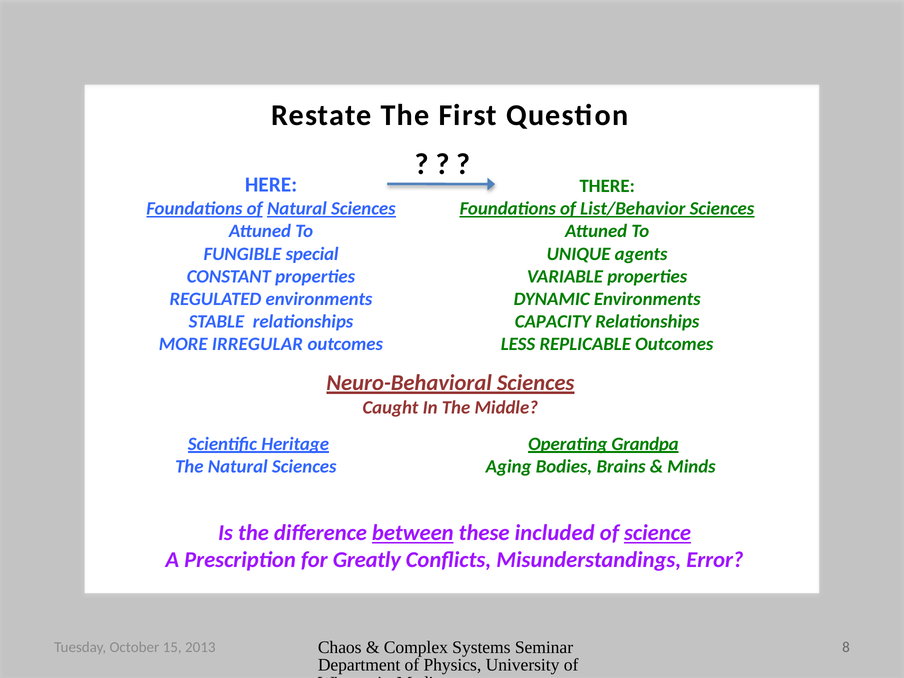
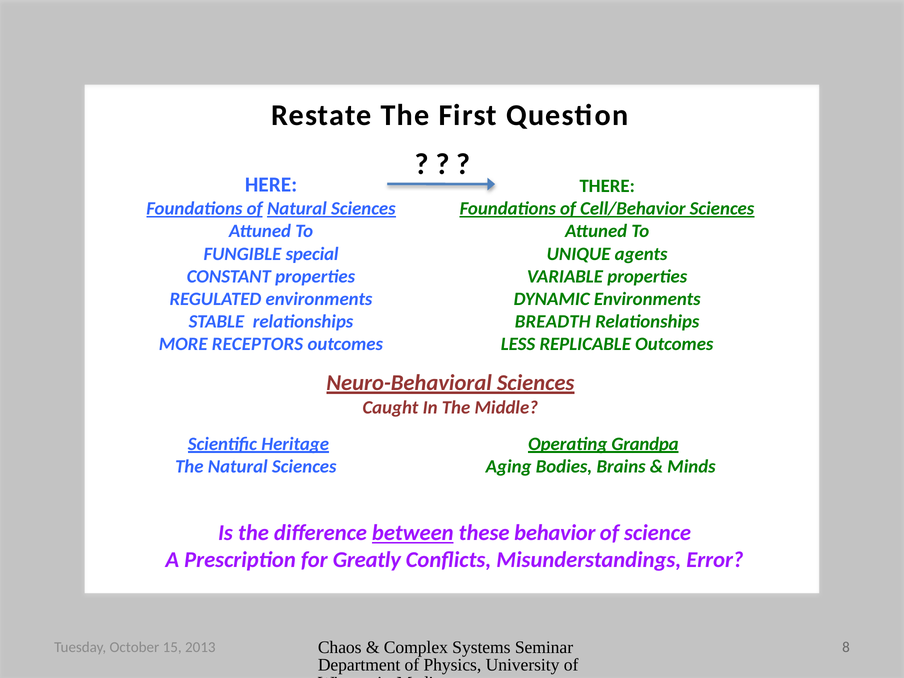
List/Behavior: List/Behavior -> Cell/Behavior (633, 209)
CAPACITY: CAPACITY -> BREADTH (553, 322)
IRREGULAR: IRREGULAR -> RECEPTORS (257, 344)
included: included -> behavior (555, 533)
science underline: present -> none (658, 533)
